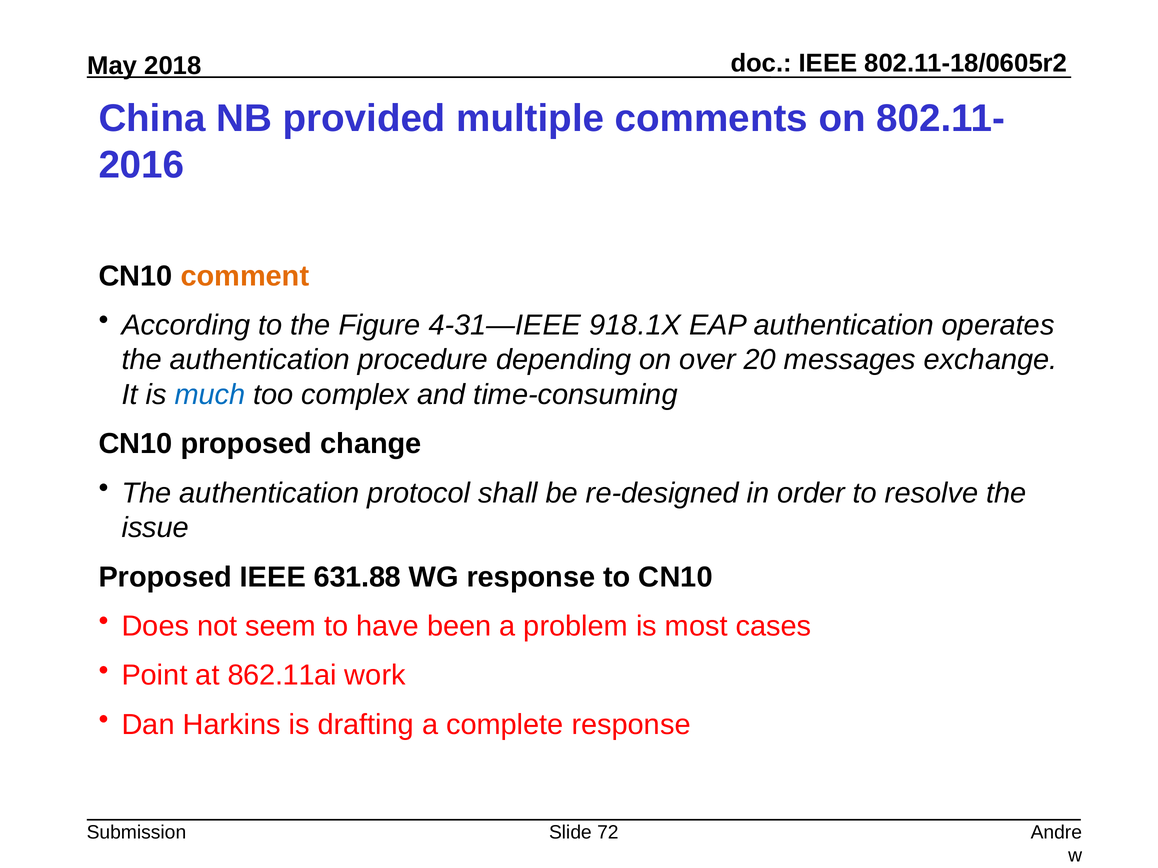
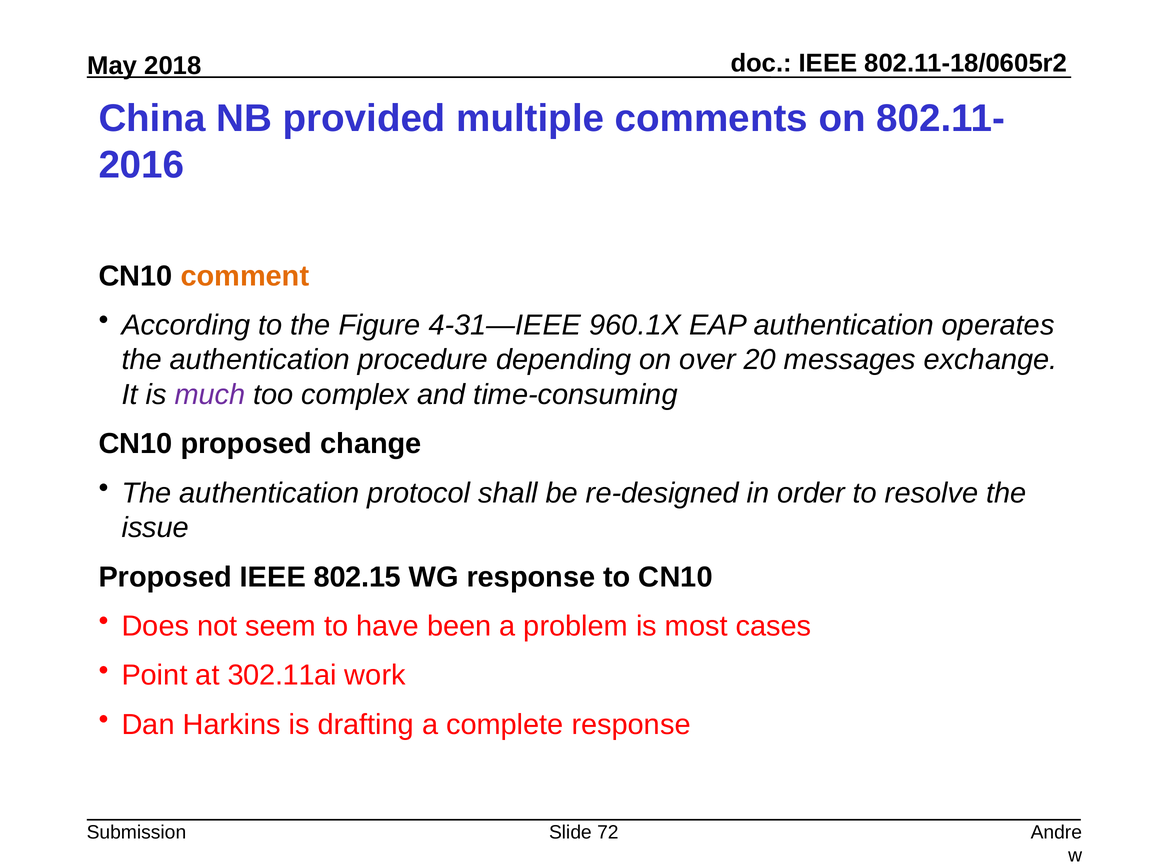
918.1X: 918.1X -> 960.1X (635, 325)
much colour: blue -> purple (210, 395)
631.88: 631.88 -> 802.15 (357, 577)
862.11ai: 862.11ai -> 302.11ai (282, 676)
